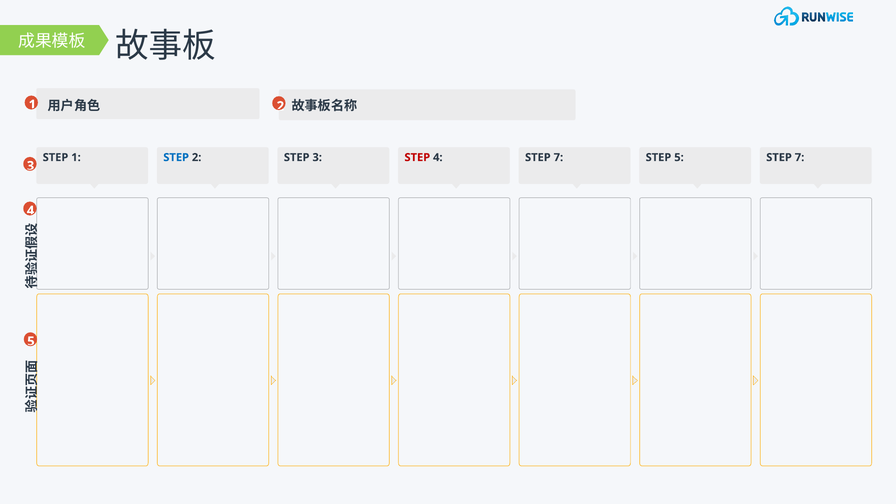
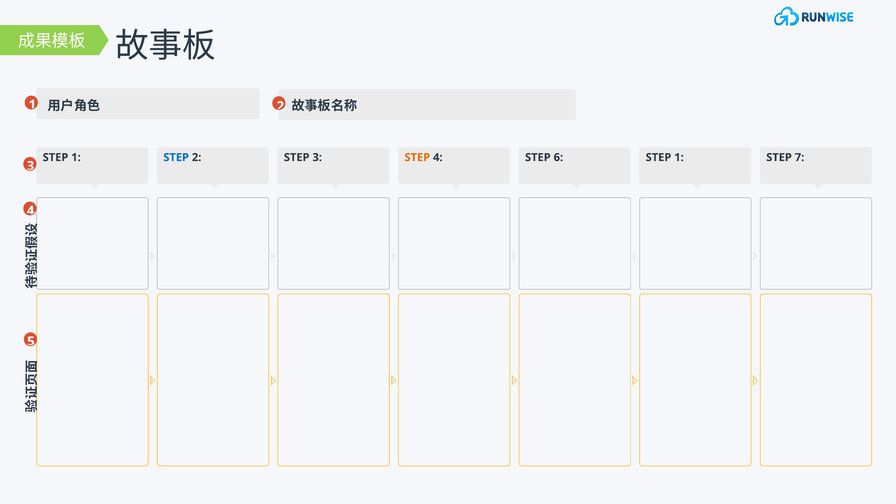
STEP colour: red -> orange (417, 157)
4 STEP 7: 7 -> 6 (558, 157)
5: 5 -> 1 (679, 157)
